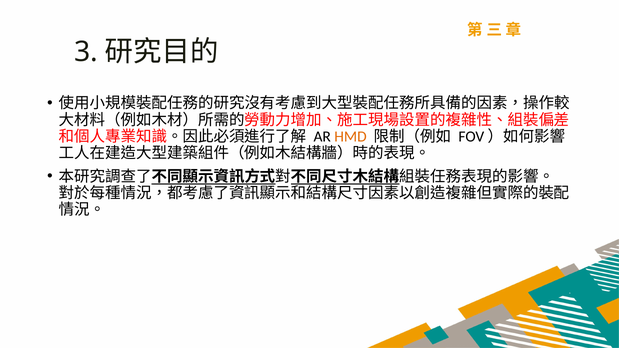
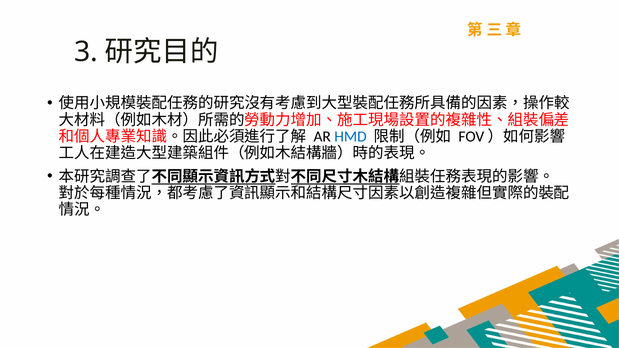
HMD colour: orange -> blue (351, 137)
